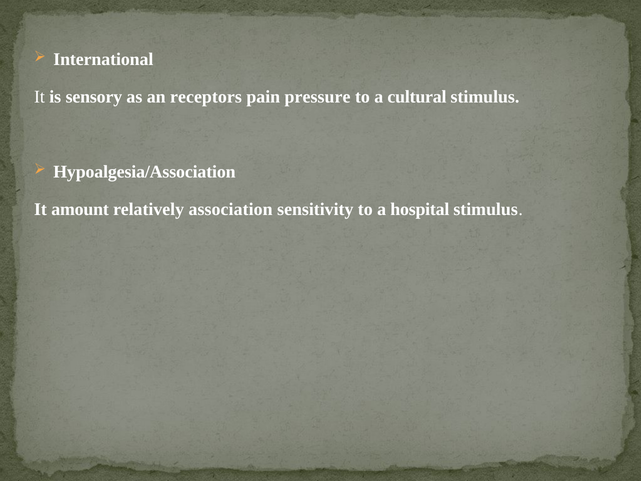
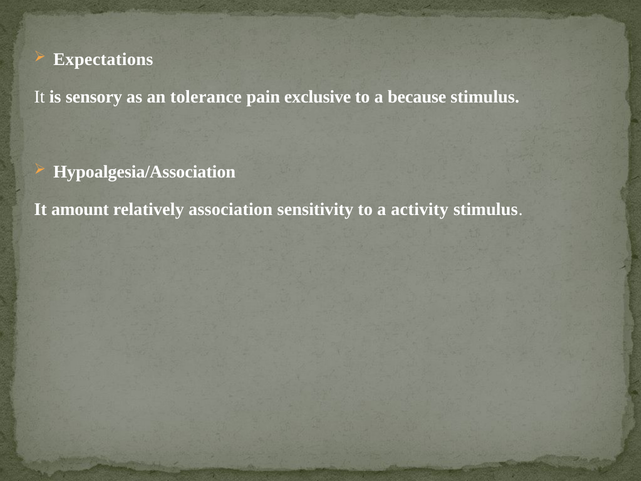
International: International -> Expectations (103, 59)
receptors: receptors -> tolerance (206, 97)
pressure: pressure -> exclusive (318, 97)
cultural: cultural -> because (417, 97)
hospital: hospital -> activity (420, 209)
